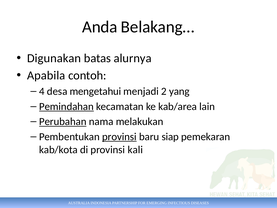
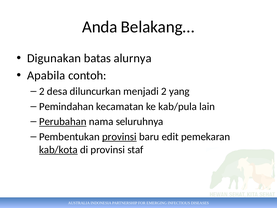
4: 4 -> 2 (42, 91)
mengetahui: mengetahui -> diluncurkan (95, 91)
Pemindahan underline: present -> none (66, 106)
kab/area: kab/area -> kab/pula (178, 106)
melakukan: melakukan -> seluruhnya (140, 121)
siap: siap -> edit (170, 137)
kab/kota underline: none -> present (58, 149)
kali: kali -> staf (135, 149)
